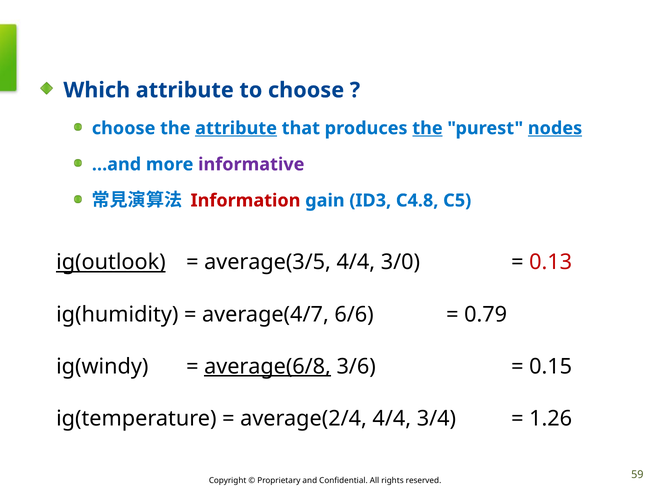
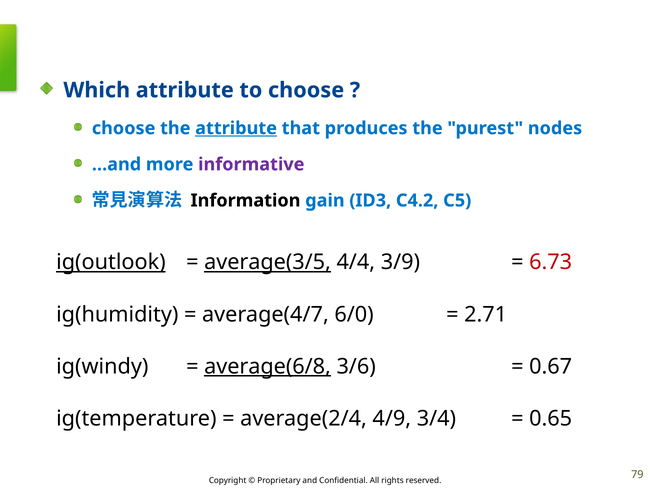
the underline: present -> none (427, 128)
nodes underline: present -> none (555, 128)
Information colour: red -> black (246, 200)
C4.8: C4.8 -> C4.2 (417, 200)
average(3/5 underline: none -> present (268, 262)
3/0: 3/0 -> 3/9 (400, 262)
0.13: 0.13 -> 6.73 (551, 262)
6/6: 6/6 -> 6/0 (354, 314)
0.79: 0.79 -> 2.71 (486, 314)
0.15: 0.15 -> 0.67 (551, 366)
average(2/4 4/4: 4/4 -> 4/9 (392, 418)
1.26: 1.26 -> 0.65 (551, 418)
59: 59 -> 79 (637, 474)
